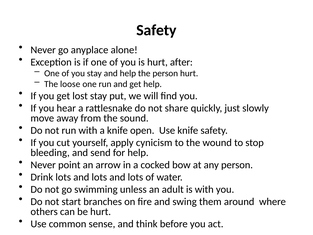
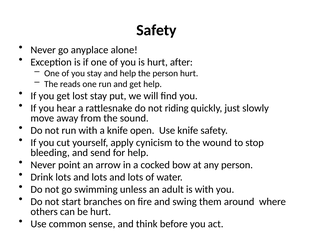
loose: loose -> reads (70, 84)
share: share -> riding (177, 108)
